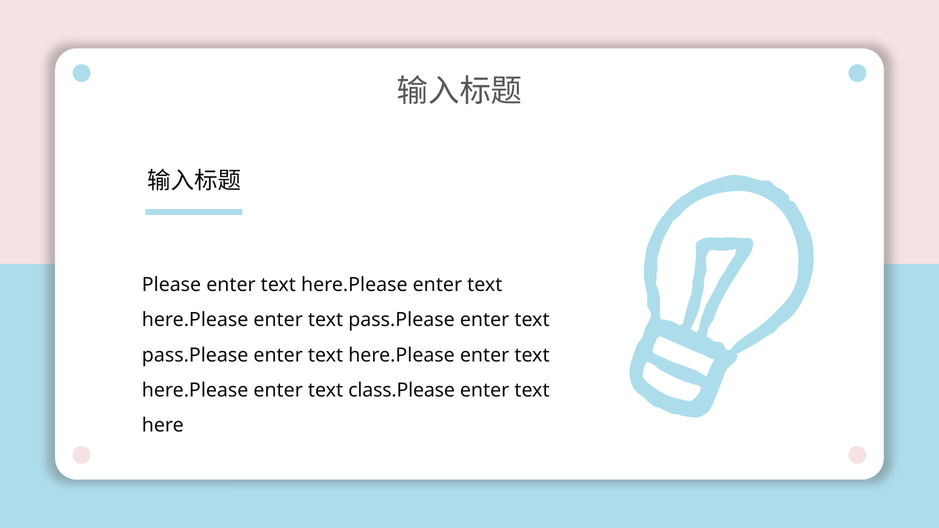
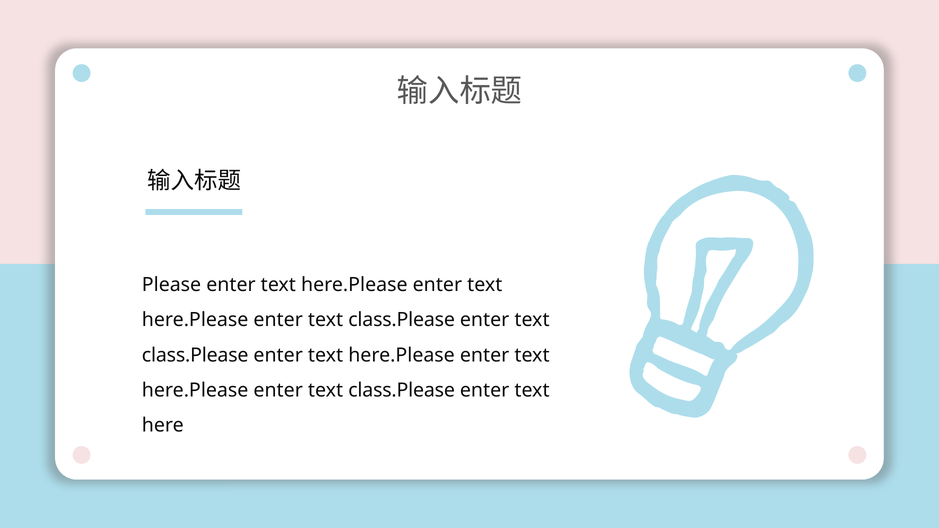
pass.Please: pass.Please -> class.Please (402, 320)
pass.Please: pass.Please -> class.Please (195, 355)
